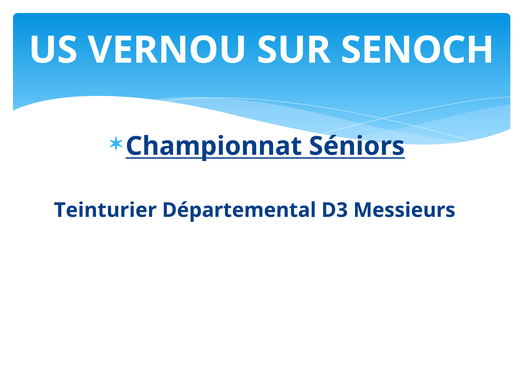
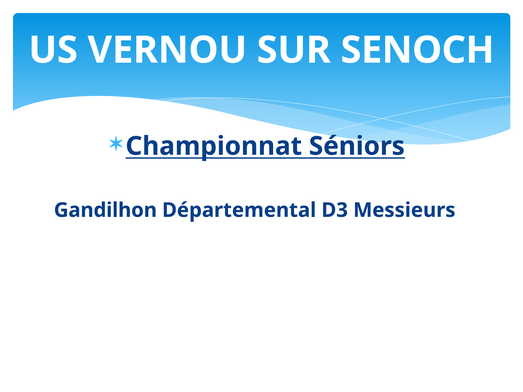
Teinturier: Teinturier -> Gandilhon (105, 210)
